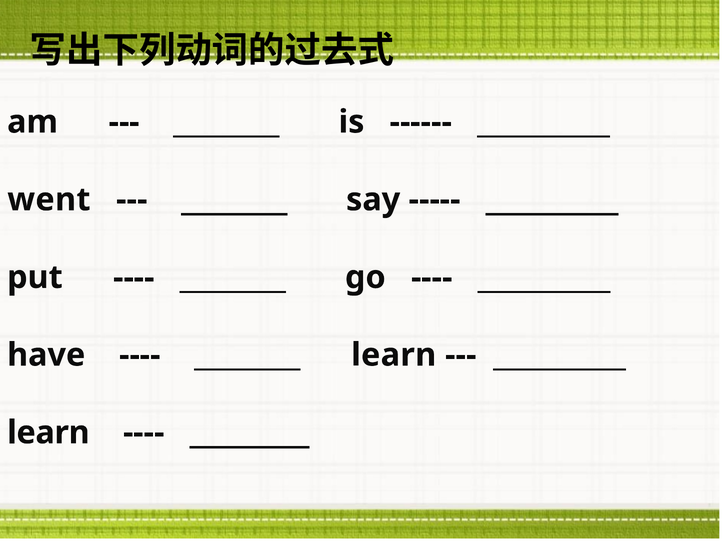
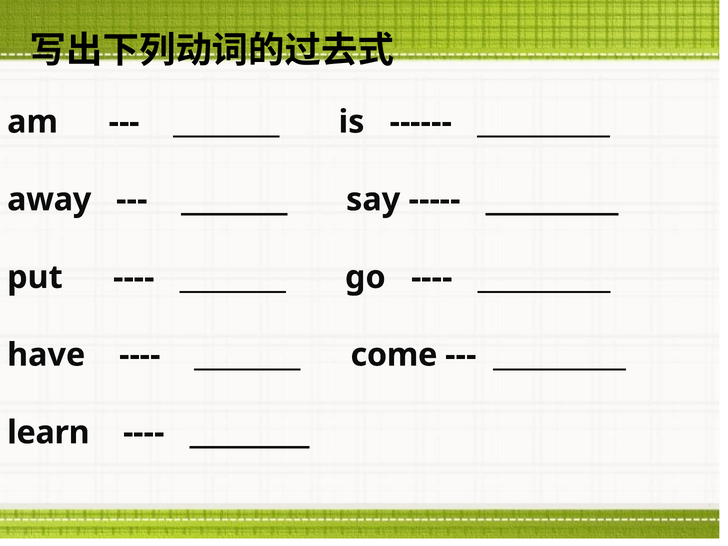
went: went -> away (49, 200)
learn: learn -> come (394, 355)
